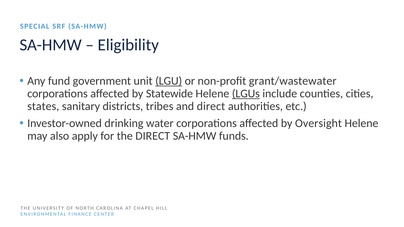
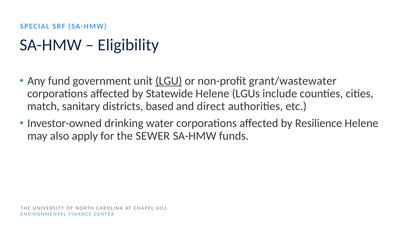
LGUs underline: present -> none (246, 94)
states: states -> match (43, 106)
tribes: tribes -> based (160, 106)
Oversight: Oversight -> Resilience (319, 123)
the DIRECT: DIRECT -> SEWER (153, 136)
